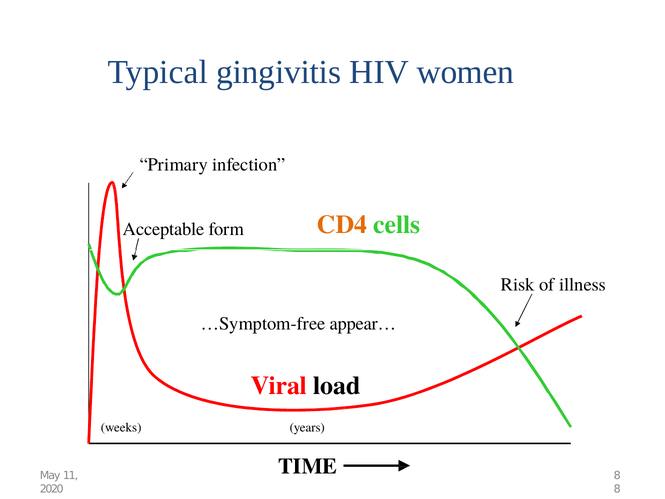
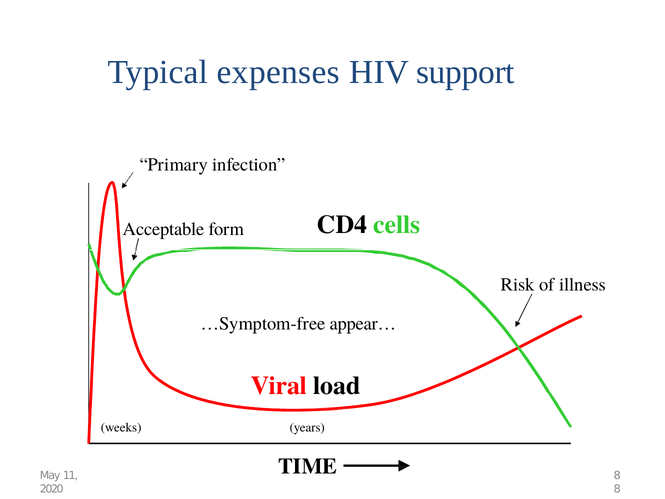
gingivitis: gingivitis -> expenses (278, 72)
women: women -> support (465, 72)
CD4 colour: orange -> black (342, 225)
